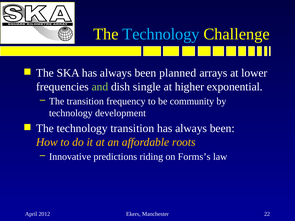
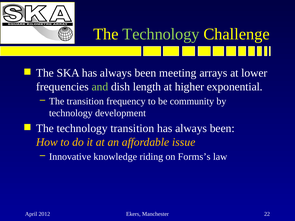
Technology colour: light blue -> light green (161, 34)
planned: planned -> meeting (178, 73)
single: single -> length (147, 87)
roots: roots -> issue (184, 142)
predictions: predictions -> knowledge (115, 157)
